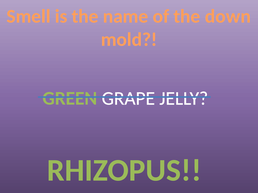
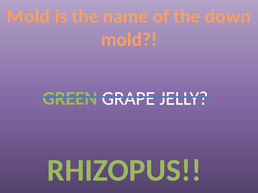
Smell: Smell -> Mold (28, 16)
